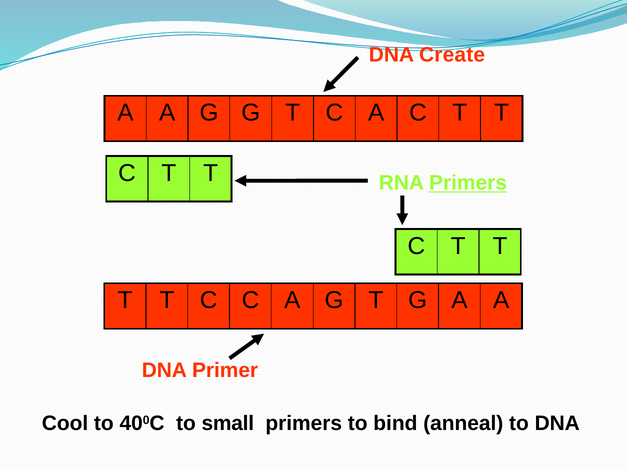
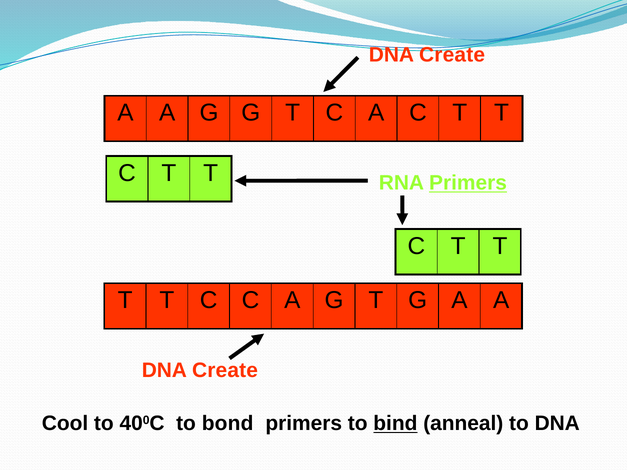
Primer: Primer -> Create (225, 371)
small: small -> bond (228, 424)
bind underline: none -> present (395, 424)
